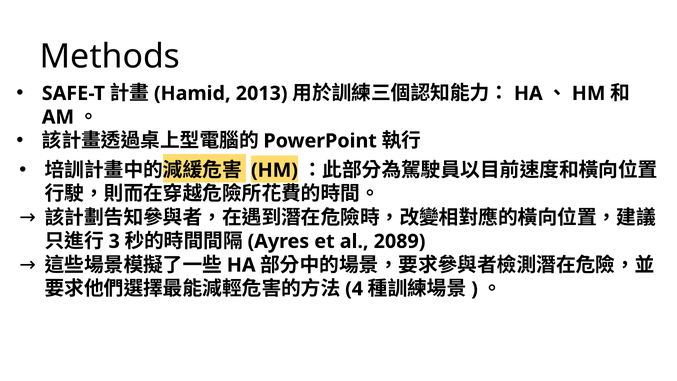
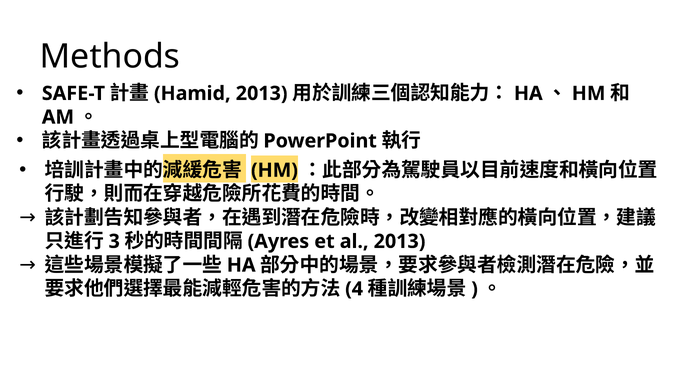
al 2089: 2089 -> 2013 (400, 241)
